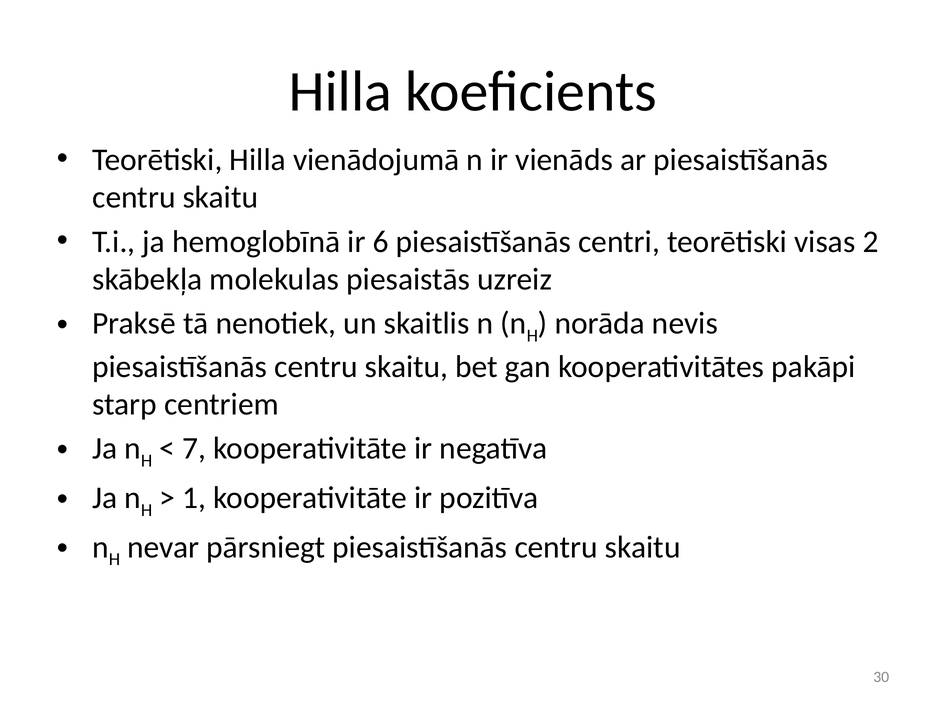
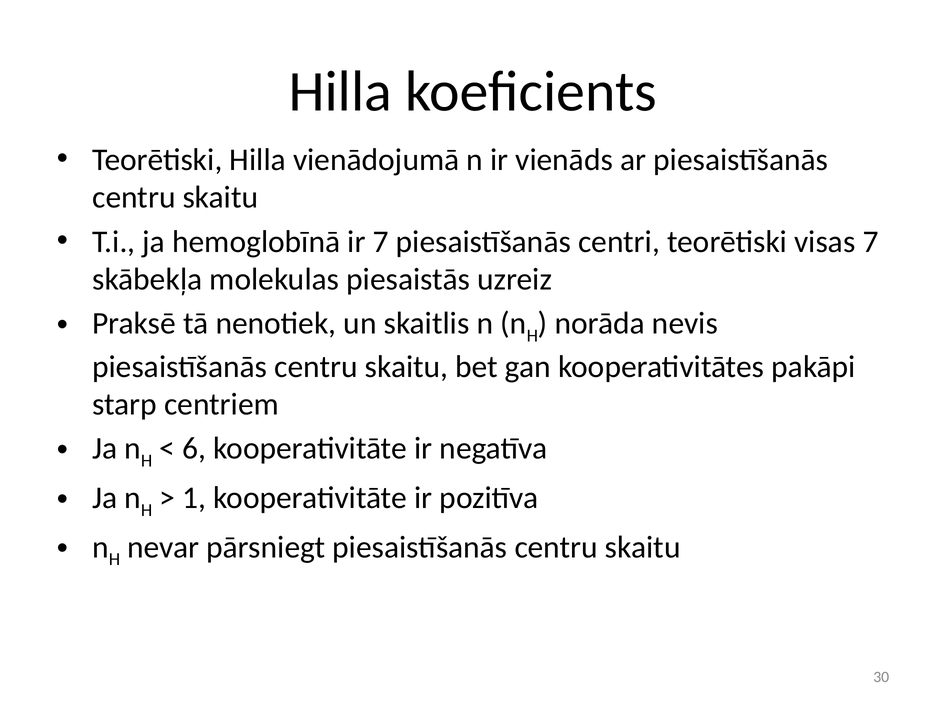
ir 6: 6 -> 7 (381, 242)
visas 2: 2 -> 7 (871, 242)
7: 7 -> 6 (194, 449)
